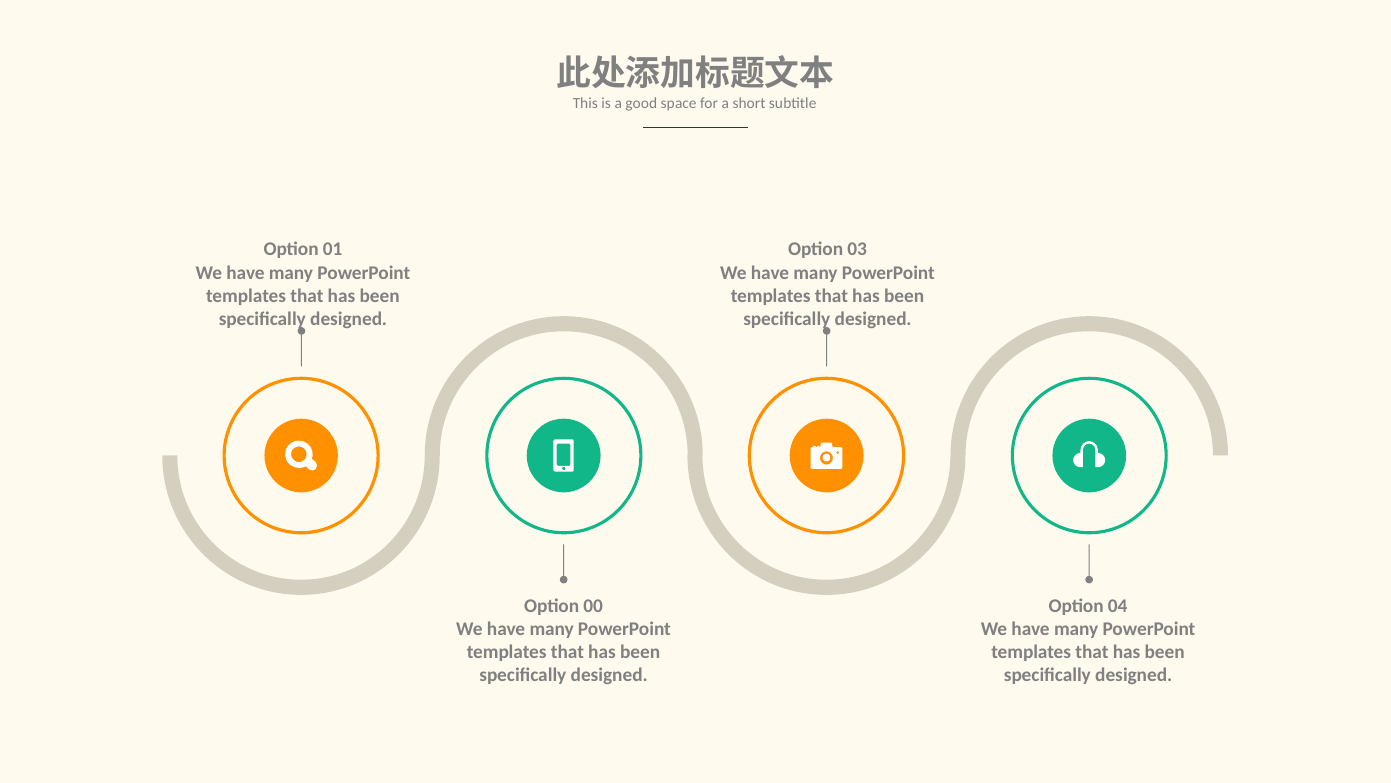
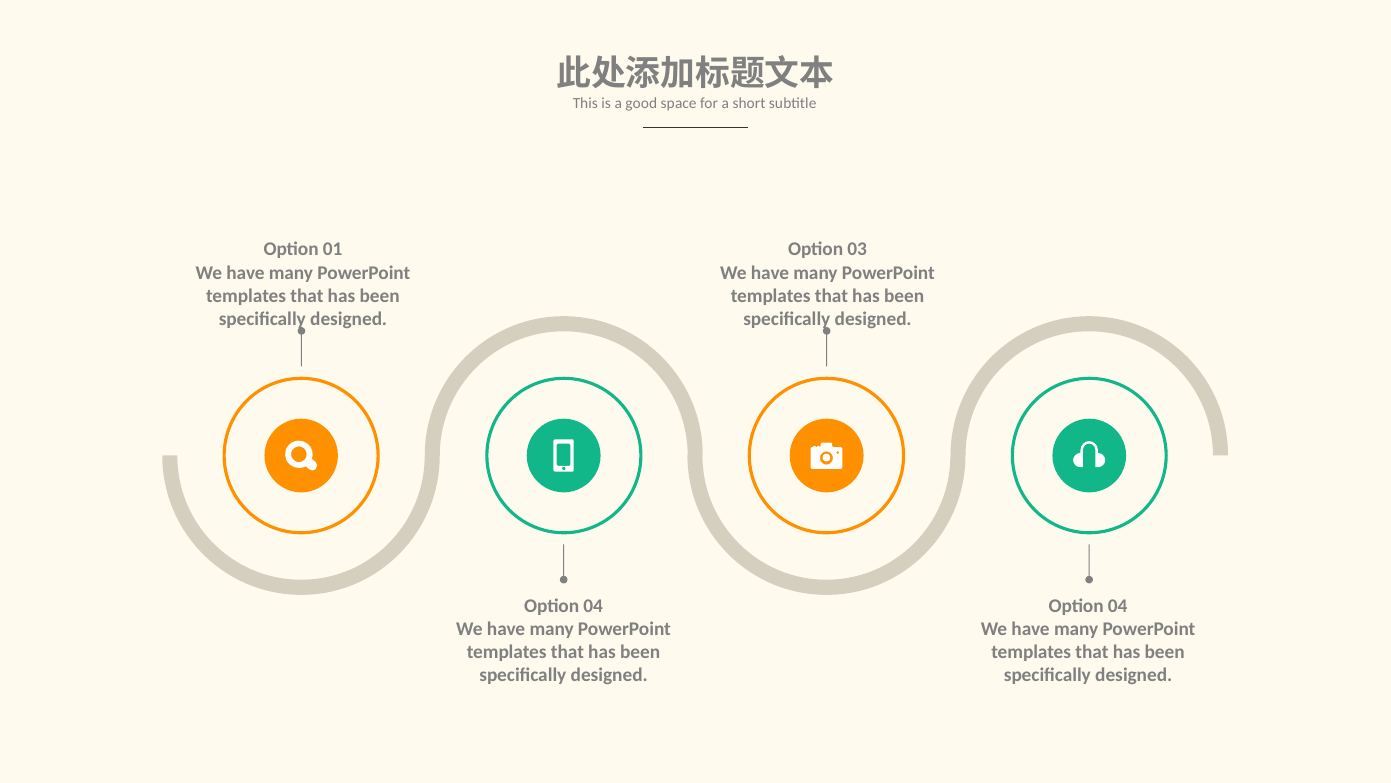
00: 00 -> 04 (593, 605)
